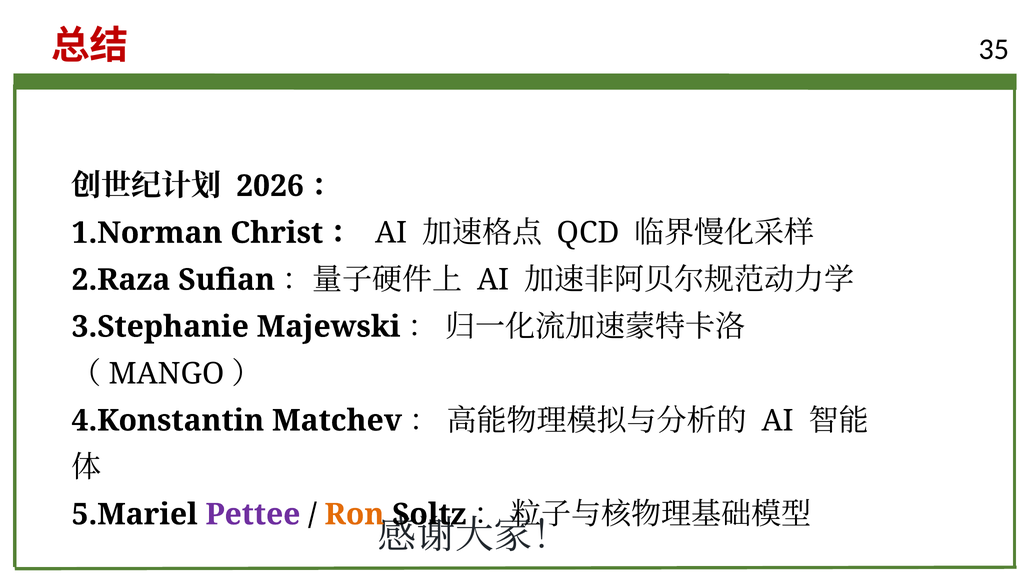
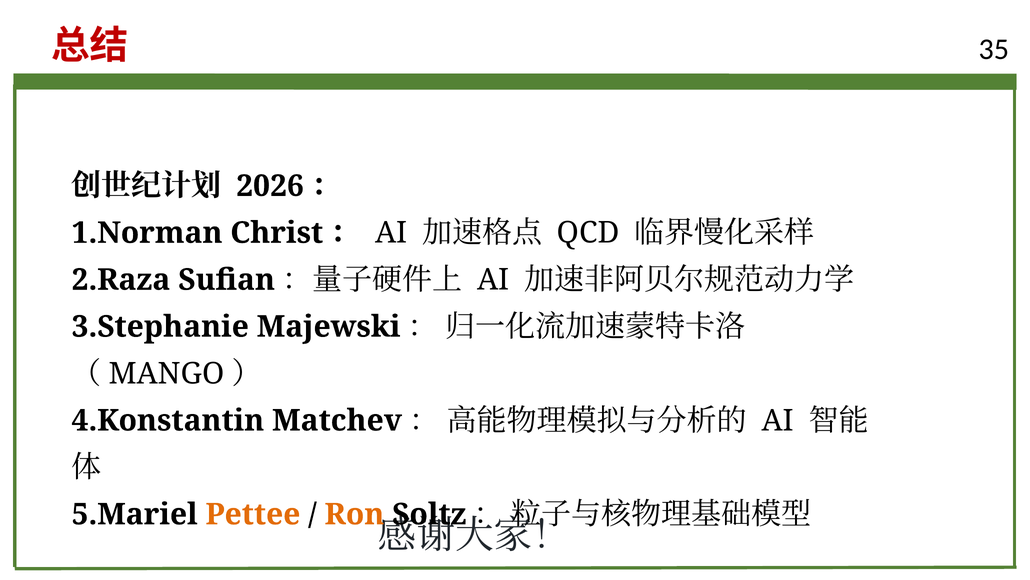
Pettee colour: purple -> orange (253, 514)
